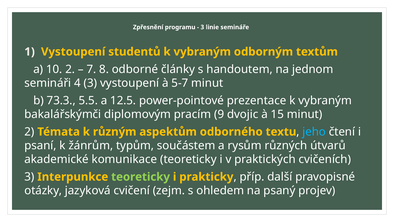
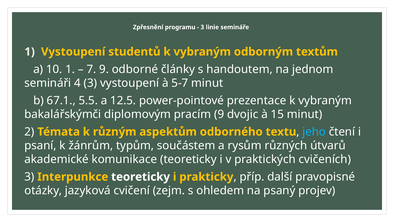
10 2: 2 -> 1 (70, 69)
7 8: 8 -> 9 (104, 69)
73.3: 73.3 -> 67.1 (61, 100)
teoreticky colour: light green -> white (141, 177)
